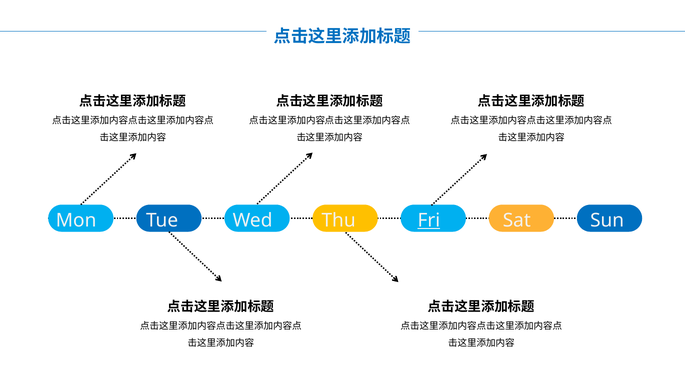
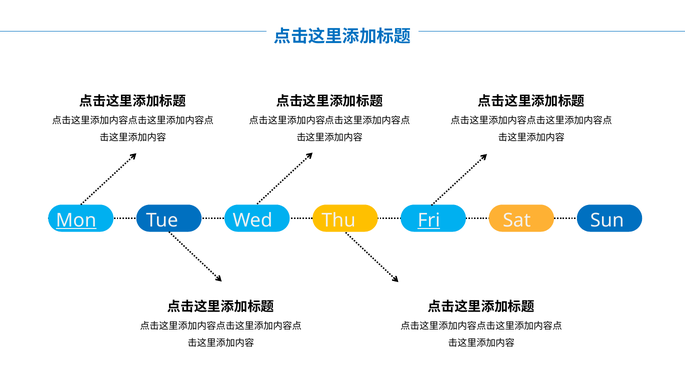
Mon underline: none -> present (76, 221)
